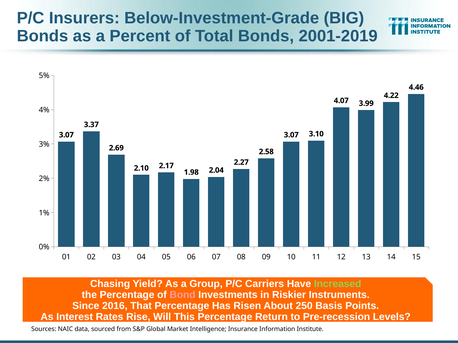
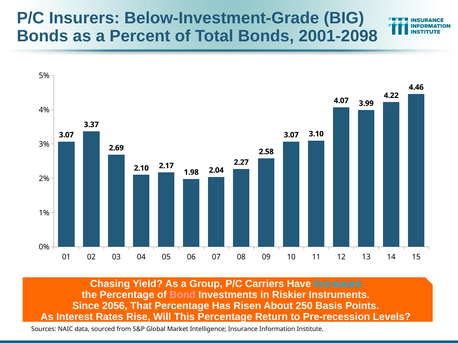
2001-2019: 2001-2019 -> 2001-2098 (338, 36)
Increased colour: light green -> light blue (338, 284)
2016: 2016 -> 2056 (115, 306)
